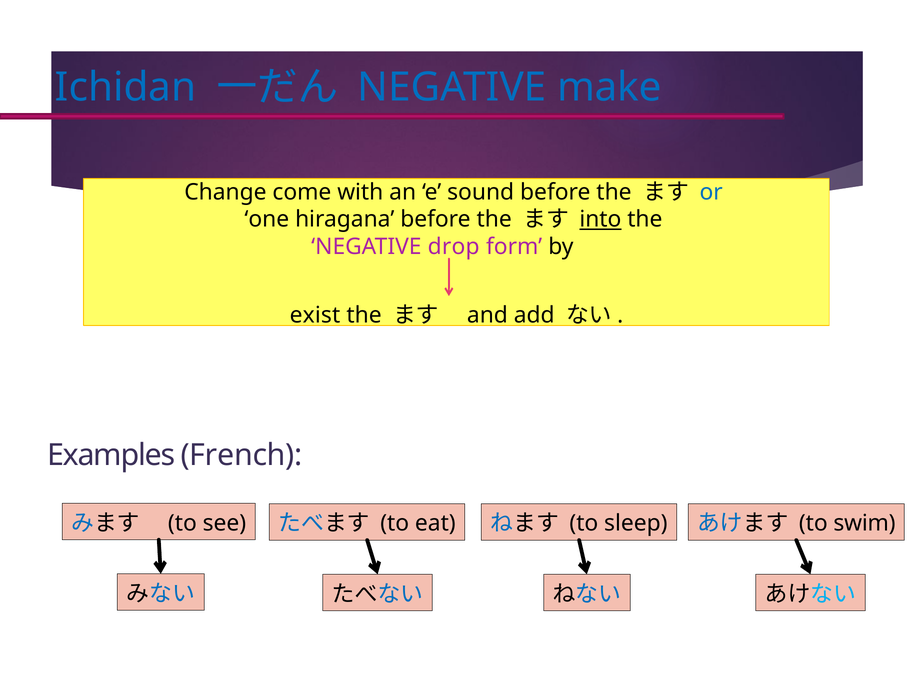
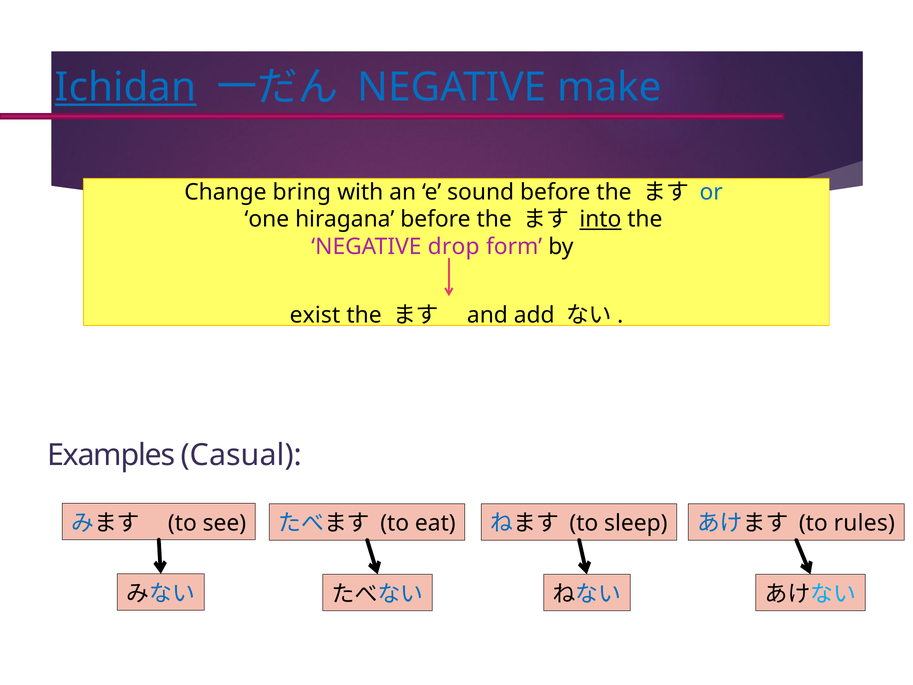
Ichidan underline: none -> present (126, 87)
come: come -> bring (302, 192)
French: French -> Casual (241, 455)
swim: swim -> rules (864, 523)
